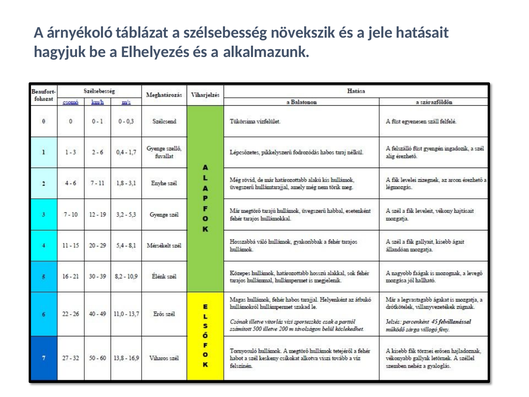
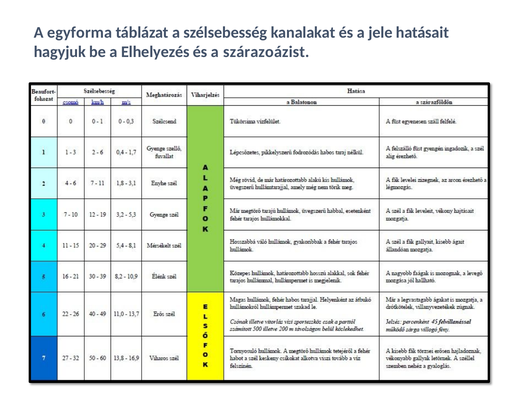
árnyékoló: árnyékoló -> egyforma (80, 32)
növekszik: növekszik -> kanalakat (303, 32)
alkalmazunk: alkalmazunk -> szárazoázist (266, 52)
